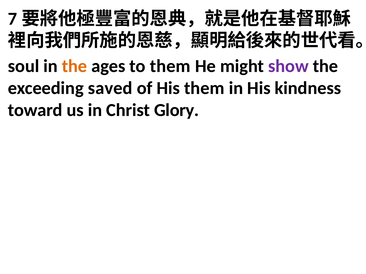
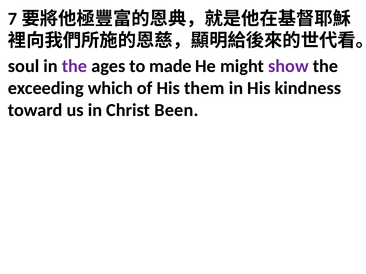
the colour: orange -> purple (75, 66)
to them: them -> made (170, 66)
saved: saved -> which (110, 88)
Glory: Glory -> Been (176, 110)
